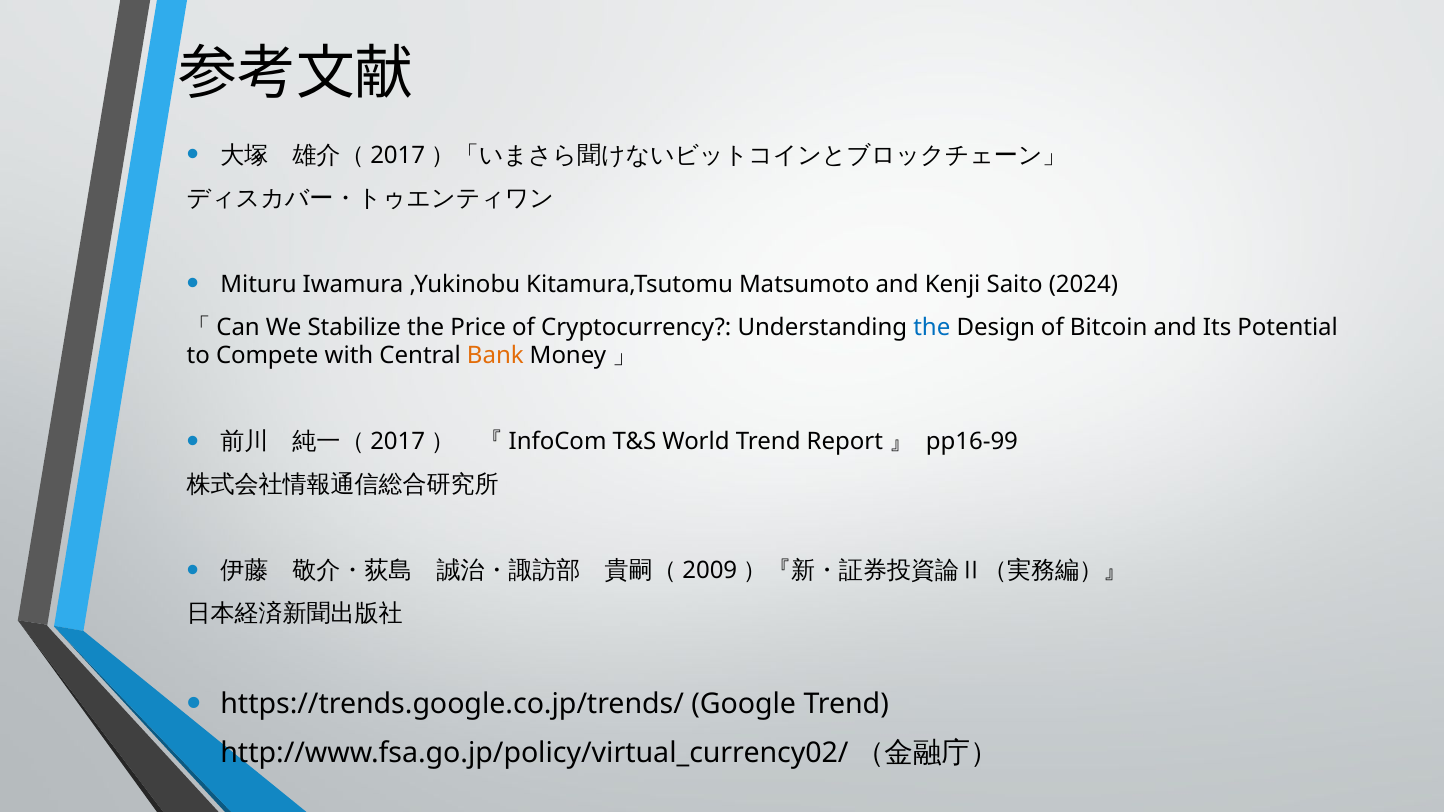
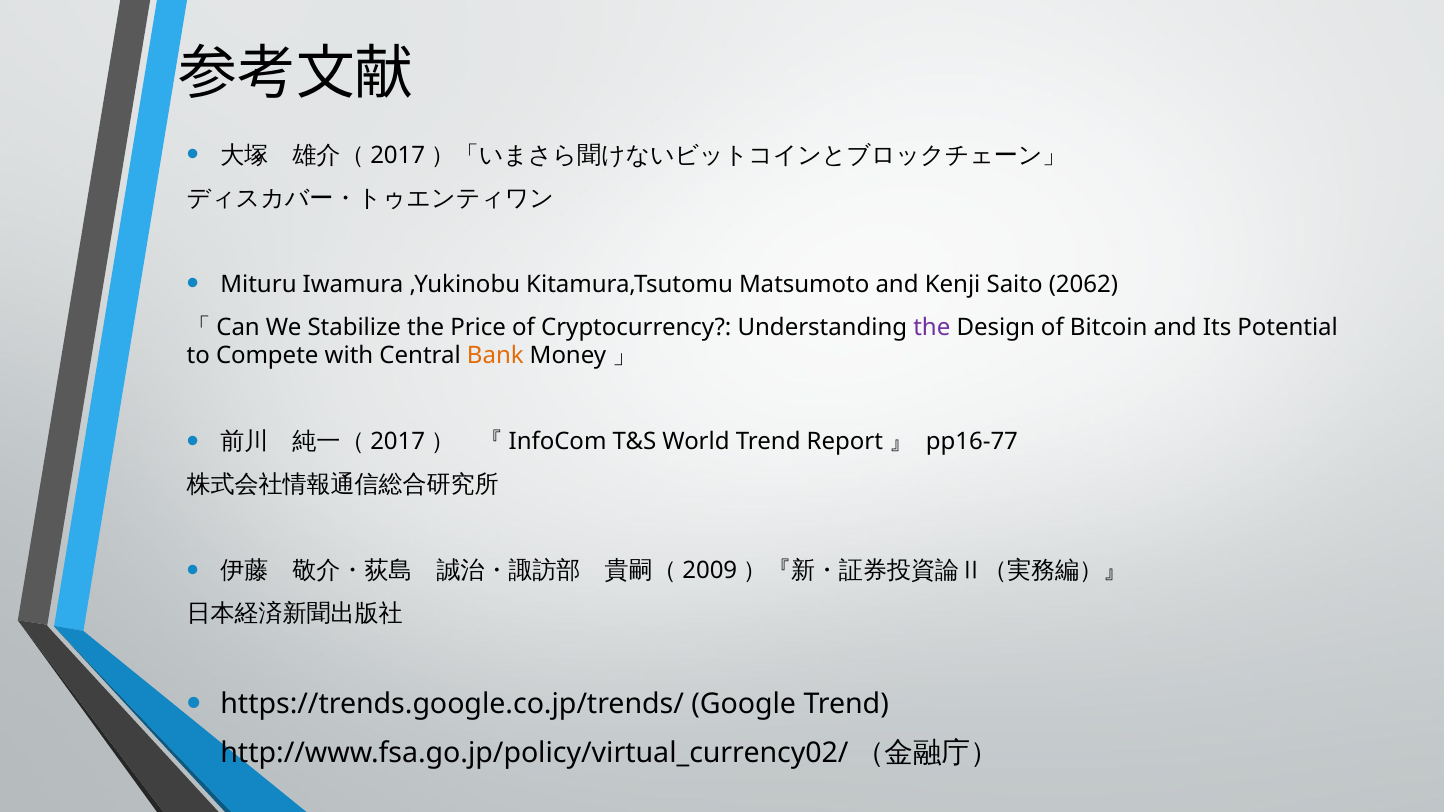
2024: 2024 -> 2062 (1083, 284)
the colour: blue -> purple (932, 327)
pp16-99: pp16-99 -> pp16-77 (972, 442)
